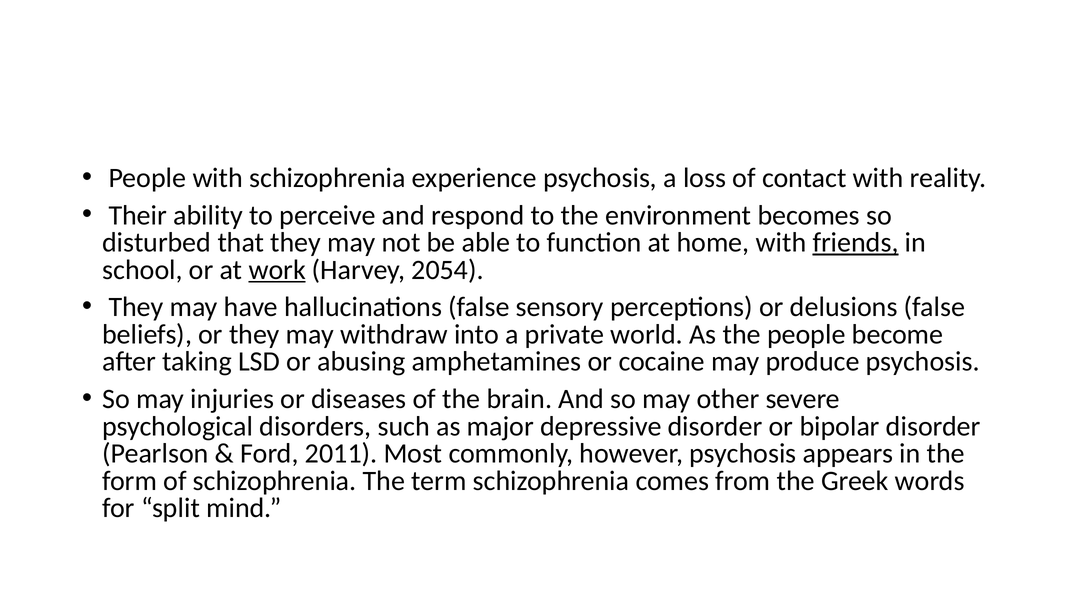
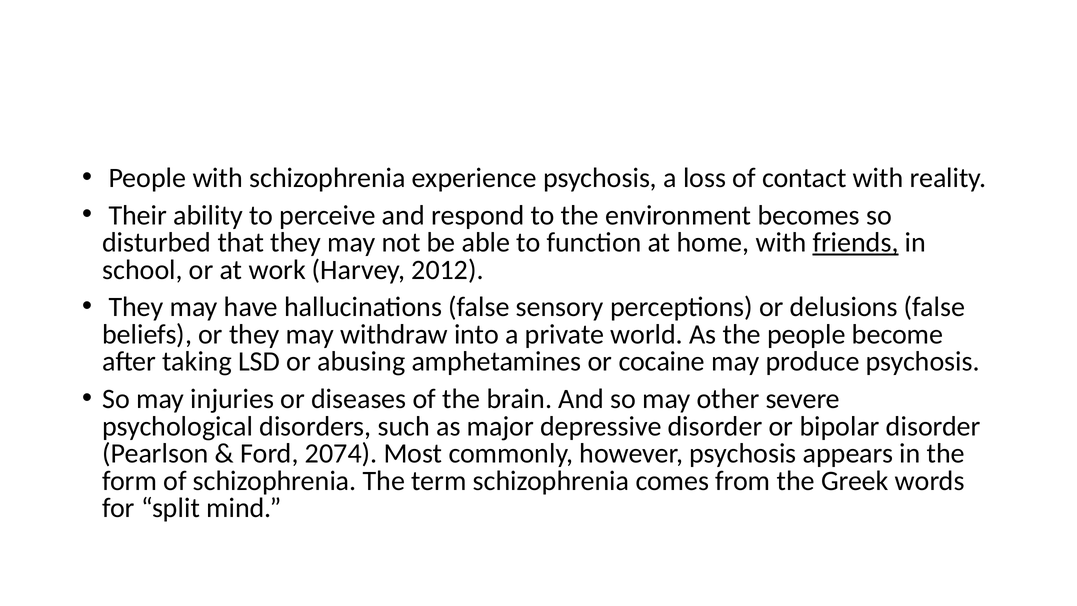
work underline: present -> none (277, 270)
2054: 2054 -> 2012 (448, 270)
2011: 2011 -> 2074 (341, 453)
